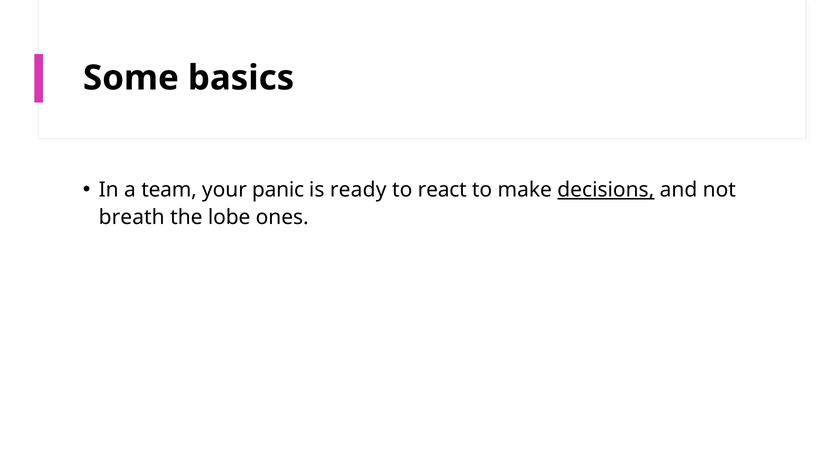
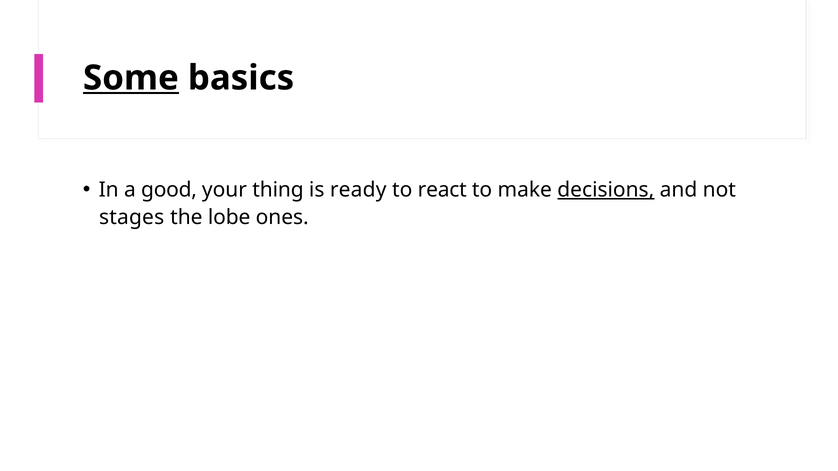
Some underline: none -> present (131, 78)
team: team -> good (169, 190)
panic: panic -> thing (278, 190)
breath: breath -> stages (132, 218)
